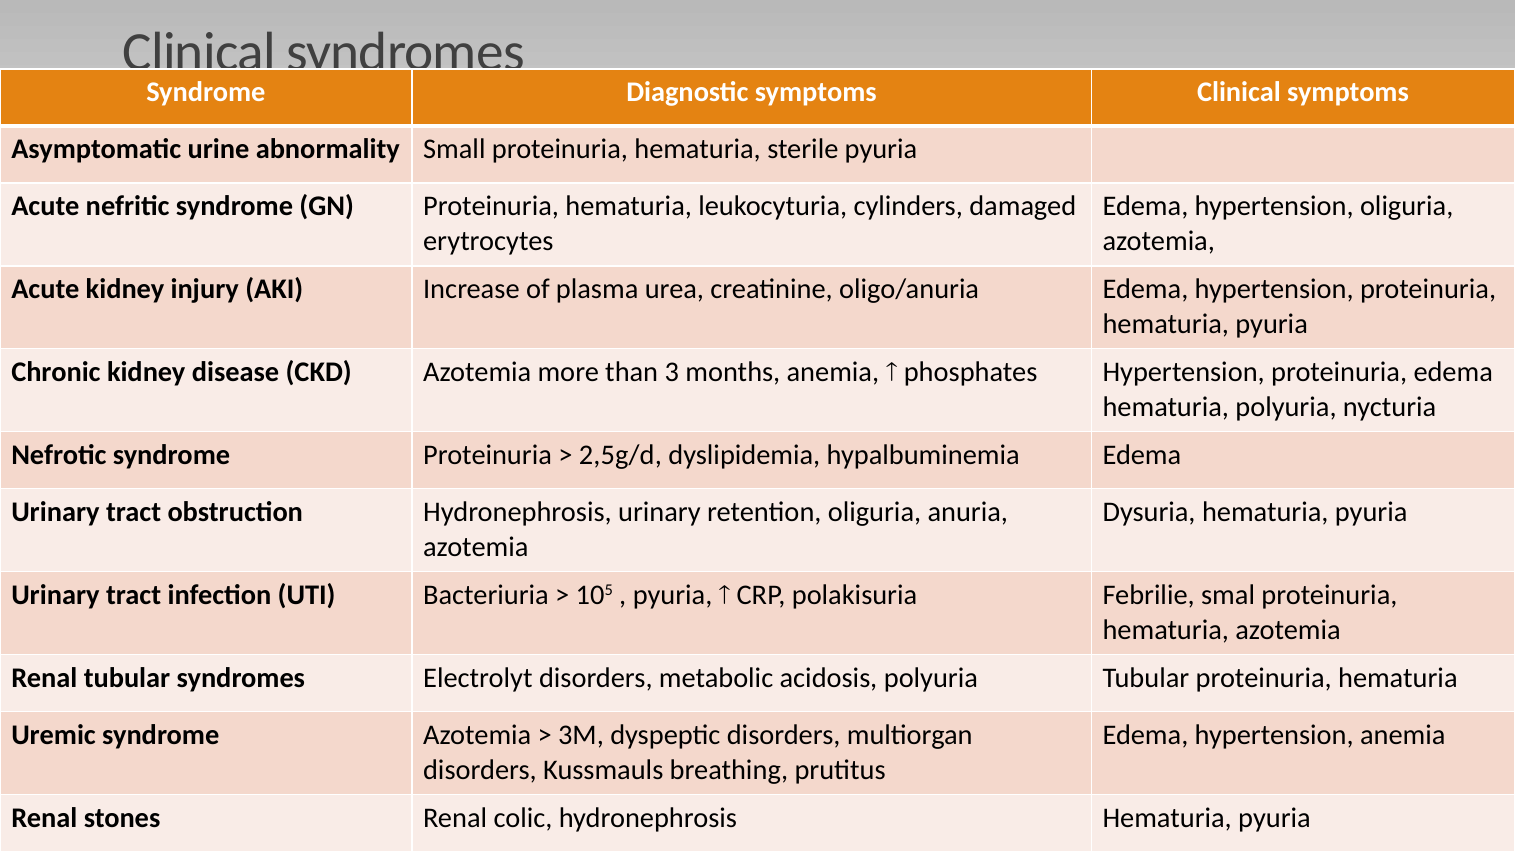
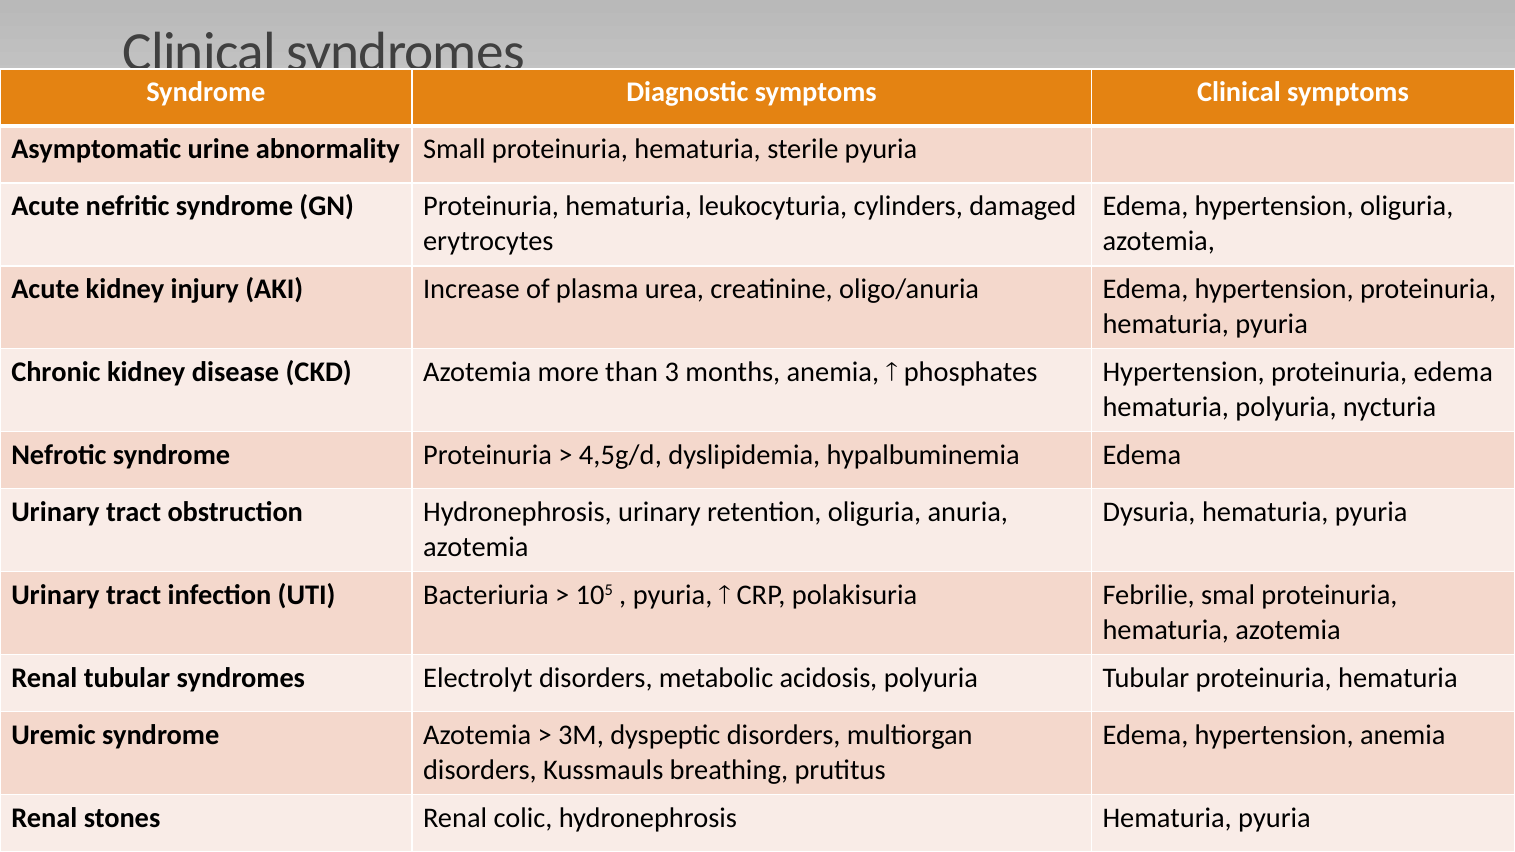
2,5g/d: 2,5g/d -> 4,5g/d (620, 455)
